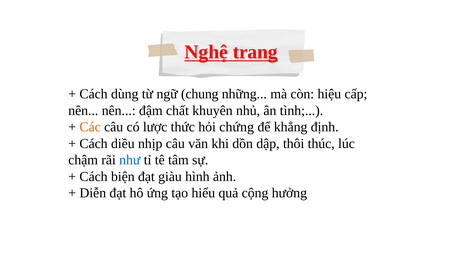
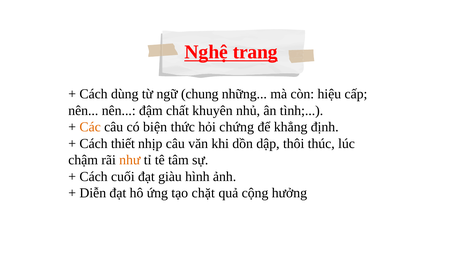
lược: lược -> biện (155, 127)
diều: diều -> thiết (123, 144)
như colour: blue -> orange (130, 160)
biện: biện -> cuối (123, 177)
hiểu: hiểu -> chặt (203, 193)
